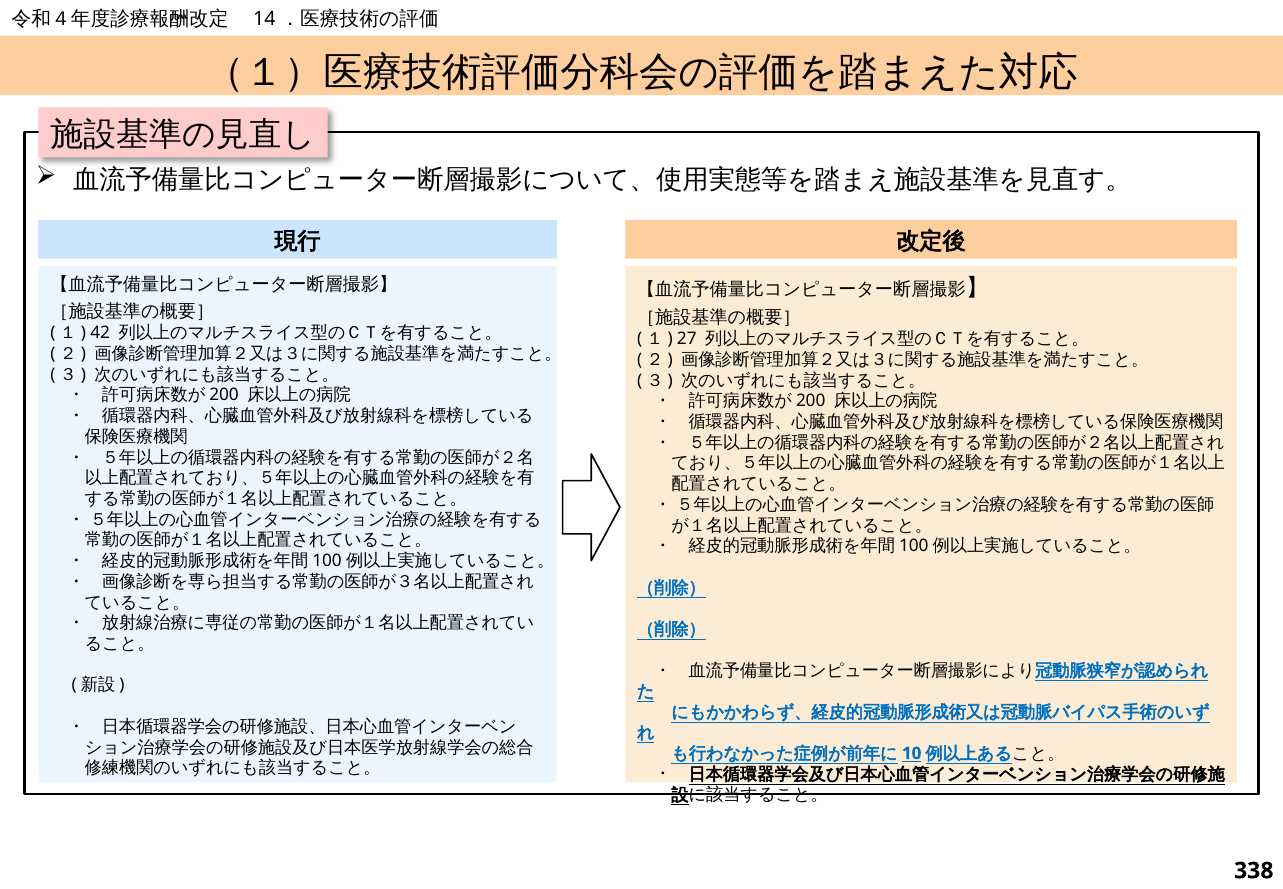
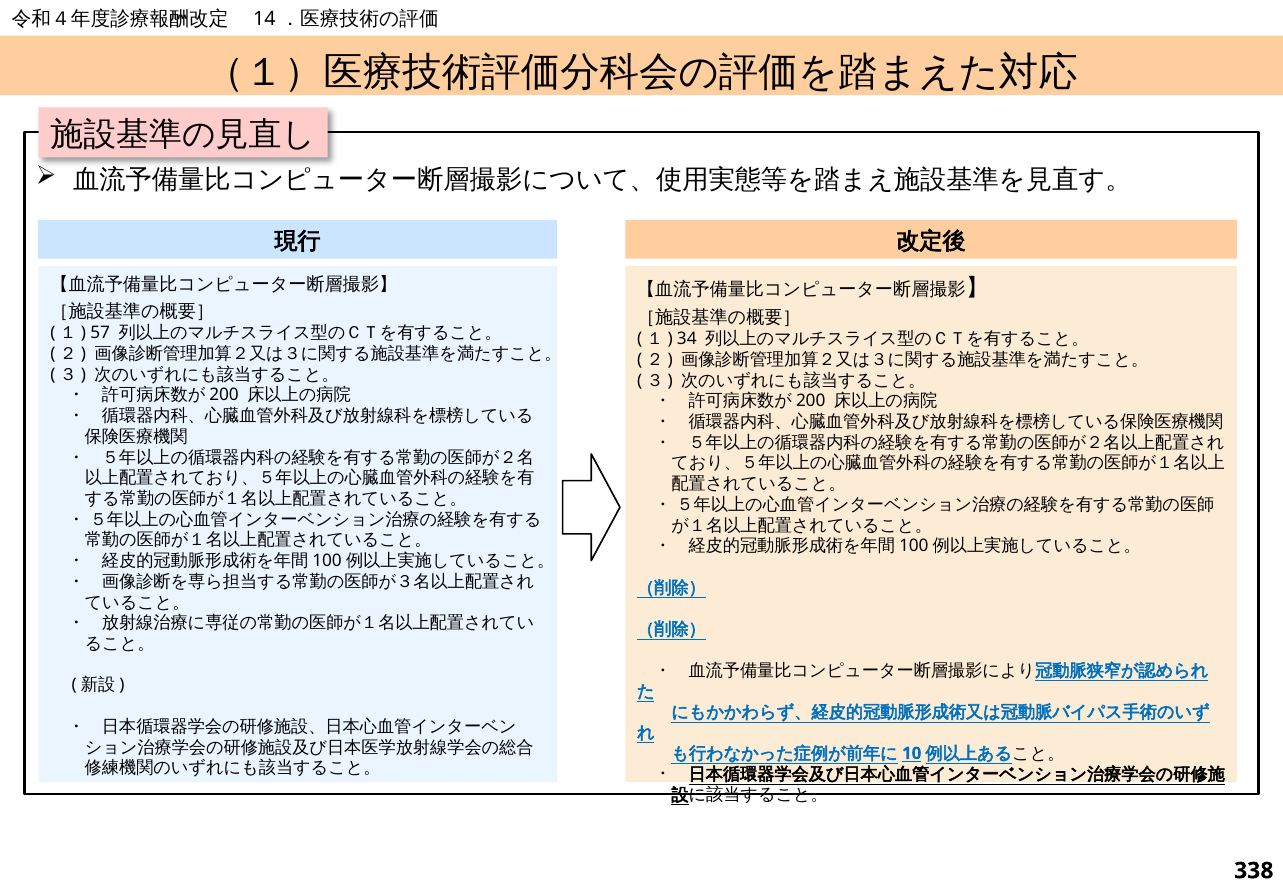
42: 42 -> 57 (100, 333)
27: 27 -> 34 (687, 339)
